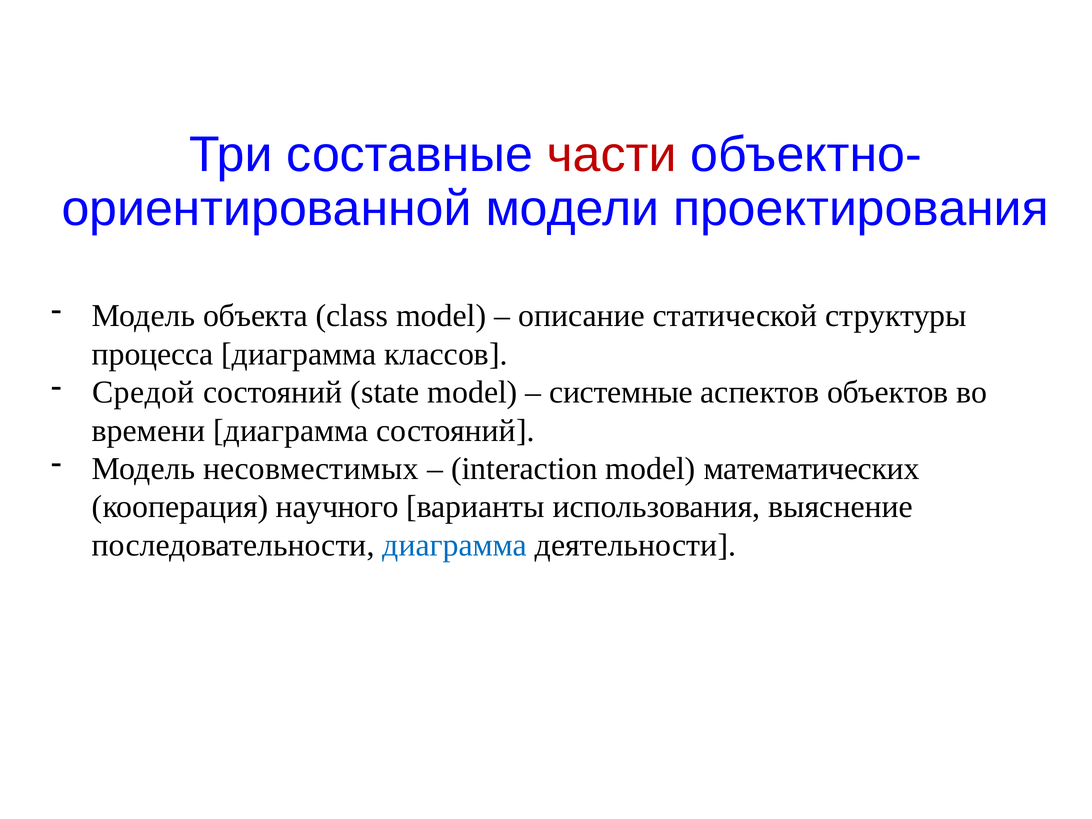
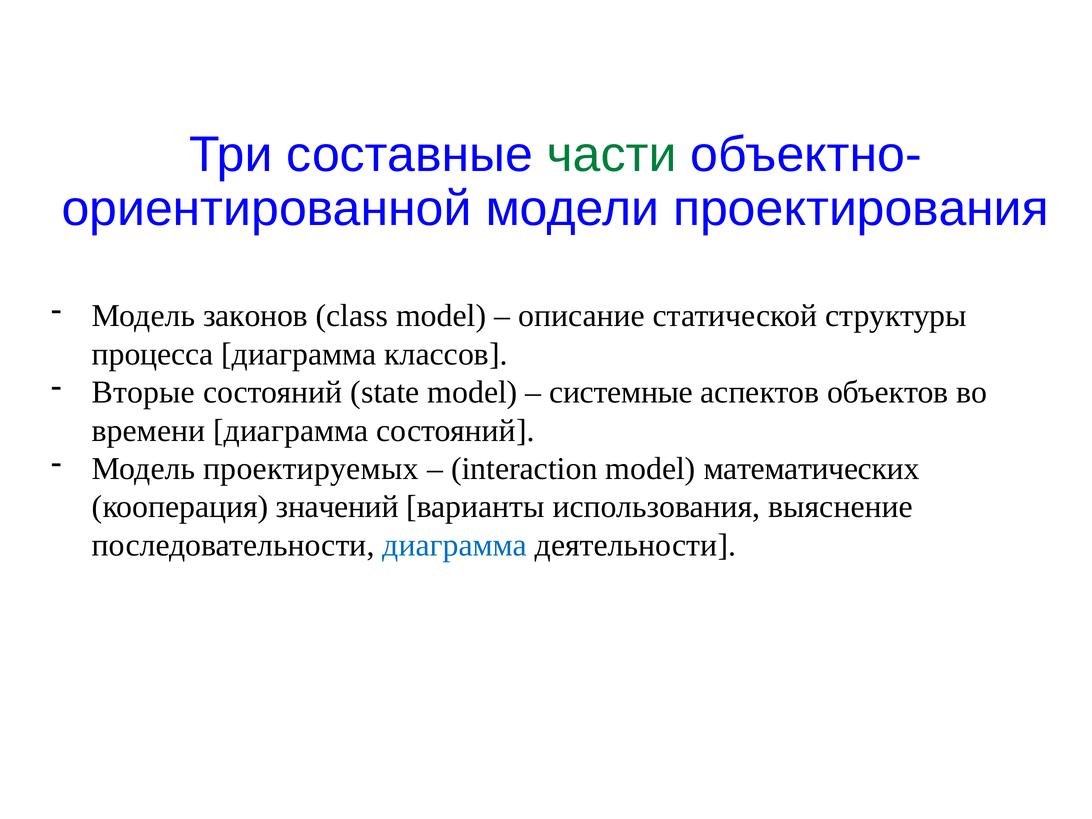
части colour: red -> green (612, 155)
объекта: объекта -> законов (256, 316)
Средой: Средой -> Вторые (143, 392)
несовместимых: несовместимых -> проектируемых (311, 469)
научного: научного -> значений (337, 507)
